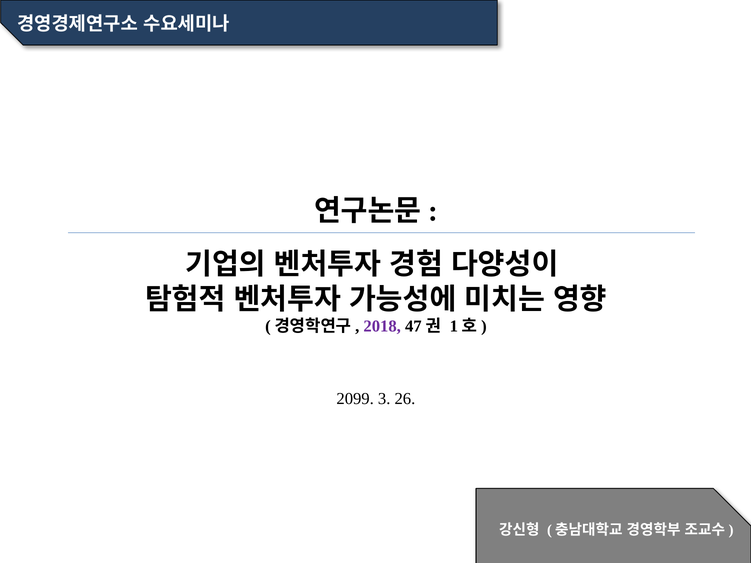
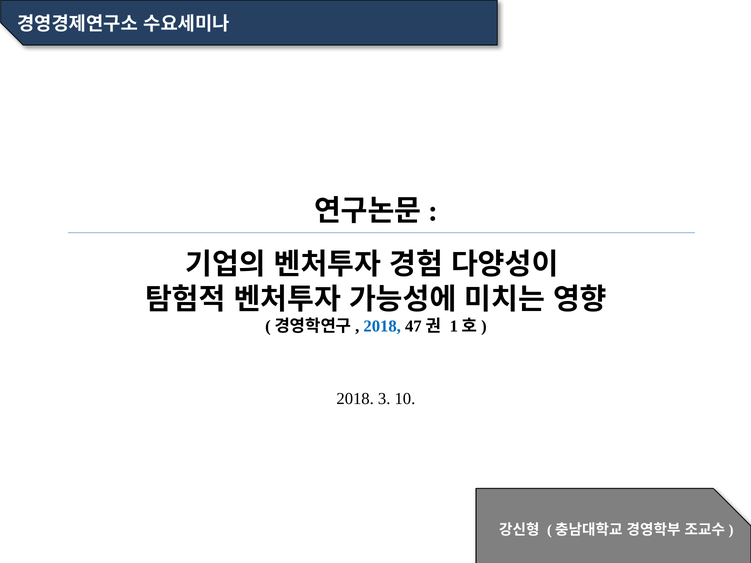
2018 colour: purple -> blue (382, 327)
2099: 2099 -> 2018 (355, 399)
26: 26 -> 10 (405, 399)
